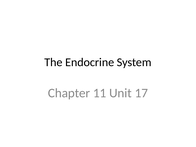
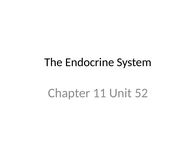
17: 17 -> 52 (141, 93)
